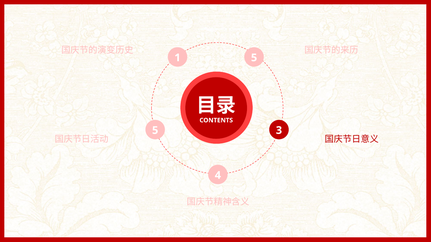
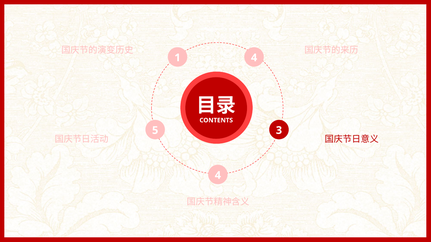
1 5: 5 -> 4 (254, 58)
